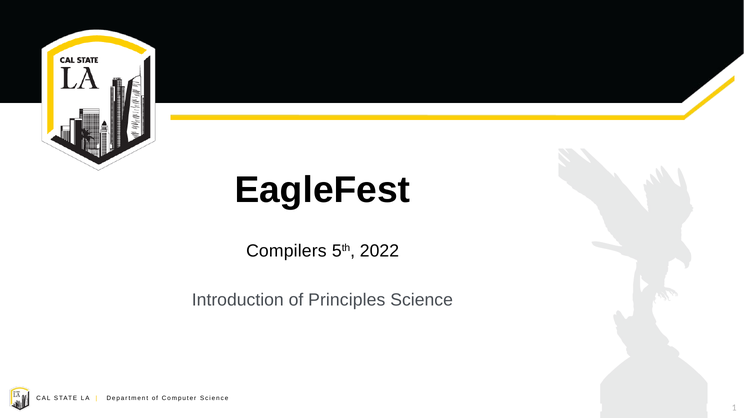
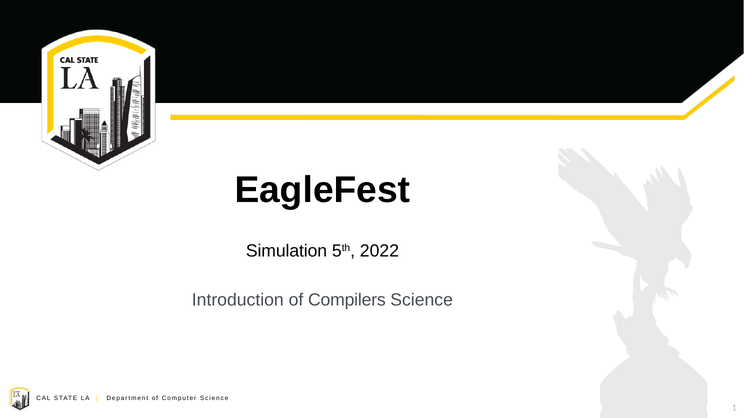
Compilers: Compilers -> Simulation (287, 251)
Principles: Principles -> Compilers (347, 300)
